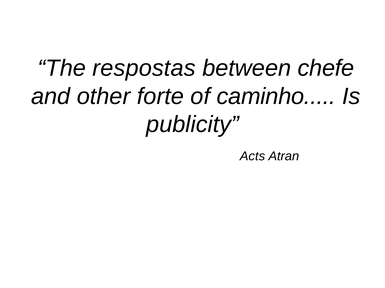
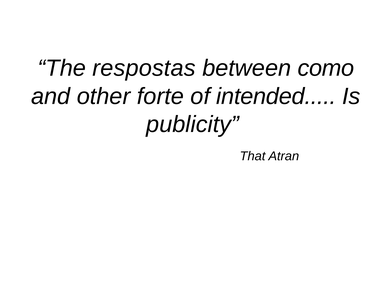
chefe: chefe -> como (326, 68)
caminho: caminho -> intended (276, 97)
Acts: Acts -> That (253, 157)
